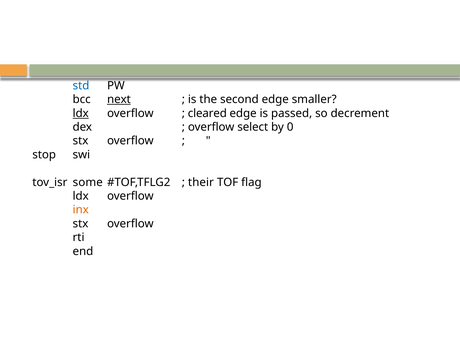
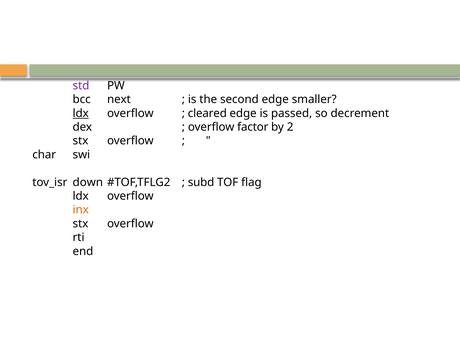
std colour: blue -> purple (81, 86)
next underline: present -> none (119, 99)
select: select -> factor (253, 127)
0: 0 -> 2 (290, 127)
stop: stop -> char (44, 155)
some: some -> down (88, 182)
their: their -> subd (201, 182)
